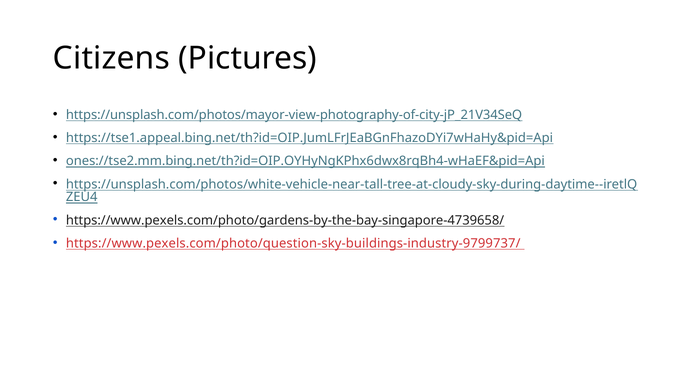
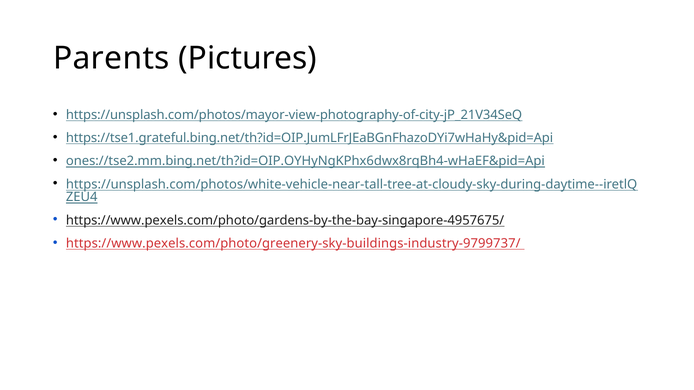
Citizens: Citizens -> Parents (111, 58)
https://tse1.appeal.bing.net/th?id=OIP.JumLFrJEaBGnFhazoDYi7wHaHy&pid=Api: https://tse1.appeal.bing.net/th?id=OIP.JumLFrJEaBGnFhazoDYi7wHaHy&pid=Api -> https://tse1.grateful.bing.net/th?id=OIP.JumLFrJEaBGnFhazoDYi7wHaHy&pid=Api (310, 138)
https://www.pexels.com/photo/gardens-by-the-bay-singapore-4739658/: https://www.pexels.com/photo/gardens-by-the-bay-singapore-4739658/ -> https://www.pexels.com/photo/gardens-by-the-bay-singapore-4957675/ (285, 220)
https://www.pexels.com/photo/question-sky-buildings-industry-9799737/: https://www.pexels.com/photo/question-sky-buildings-industry-9799737/ -> https://www.pexels.com/photo/greenery-sky-buildings-industry-9799737/ (293, 244)
